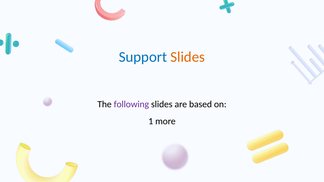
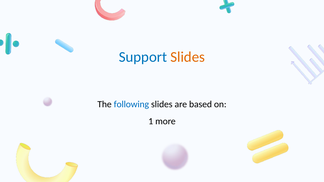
following colour: purple -> blue (131, 104)
